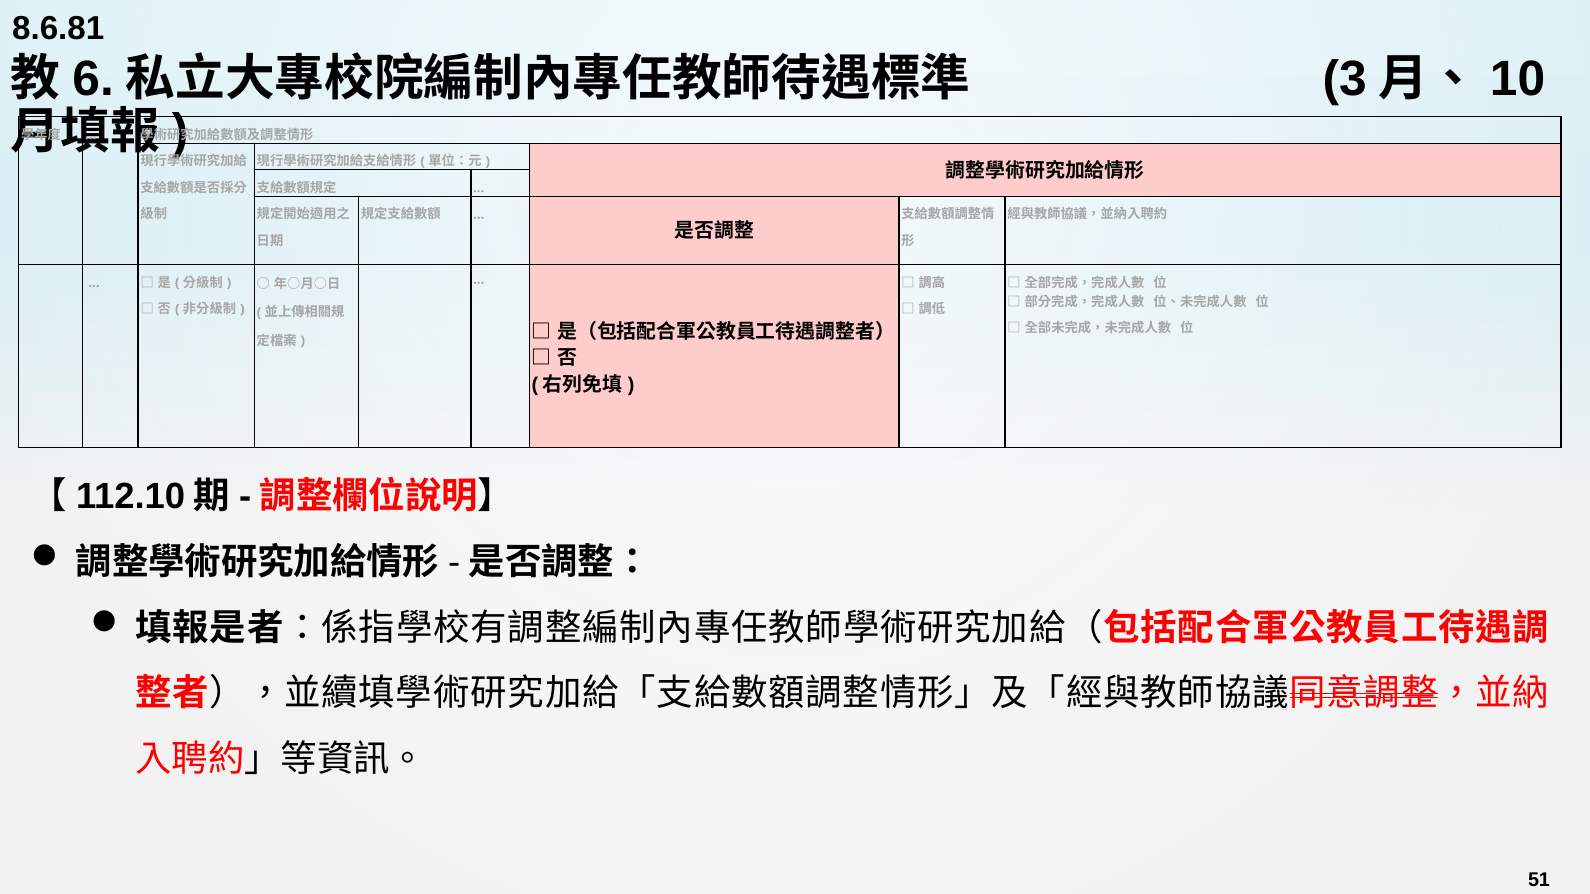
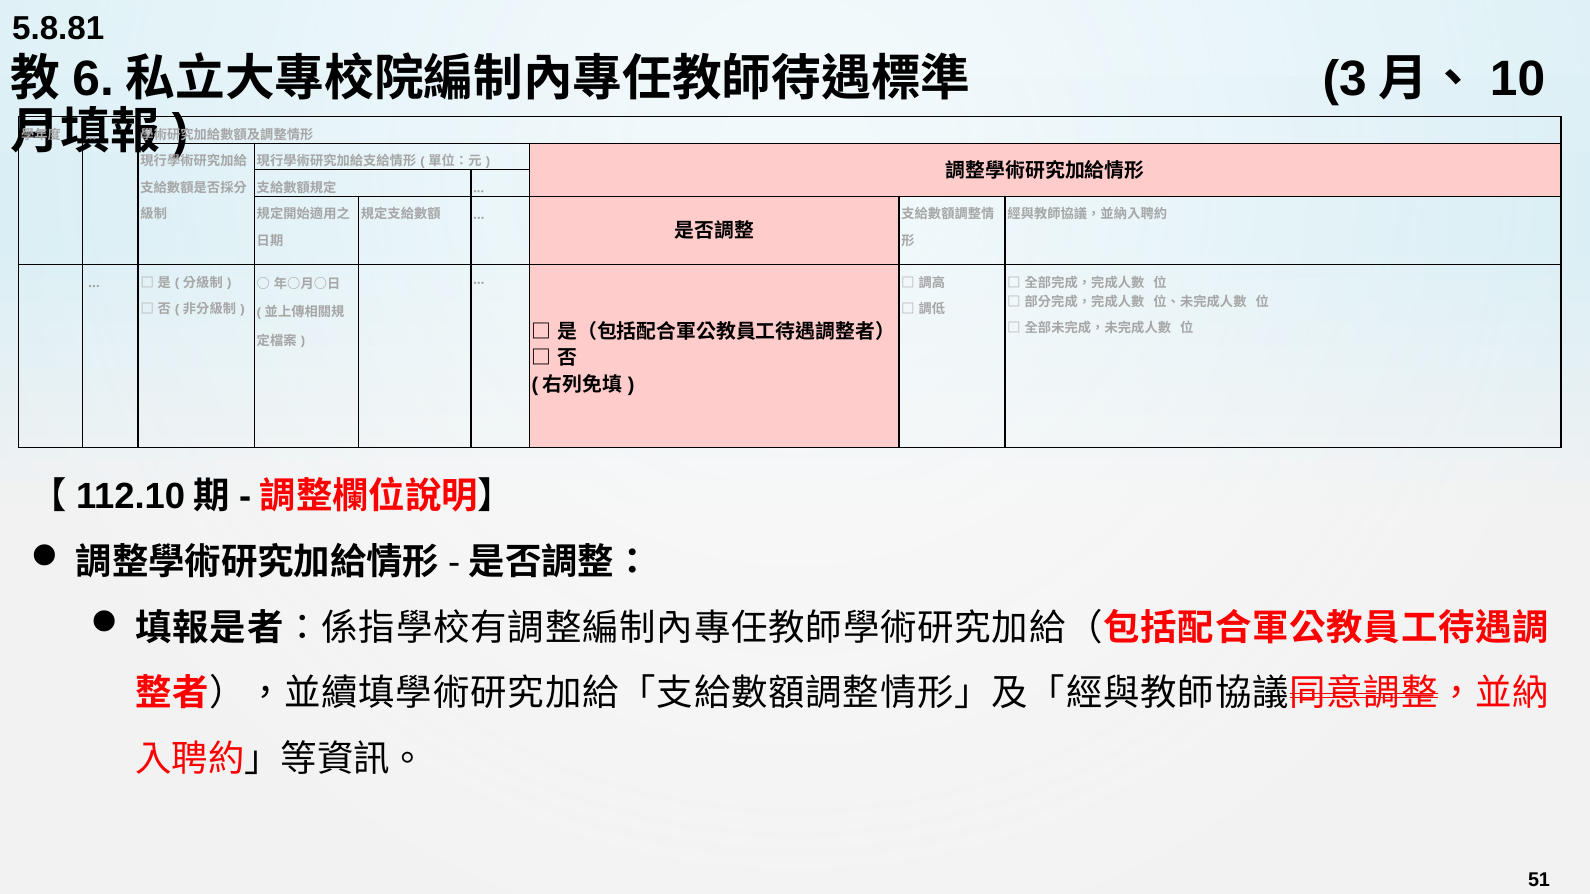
8.6.81: 8.6.81 -> 5.8.81 (58, 29)
